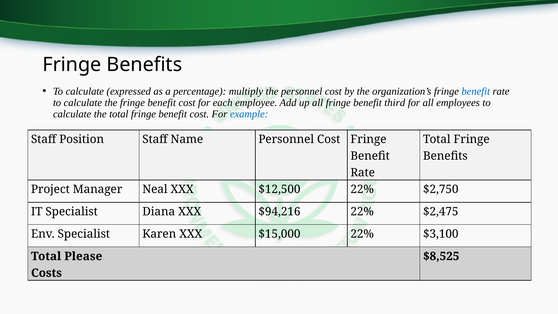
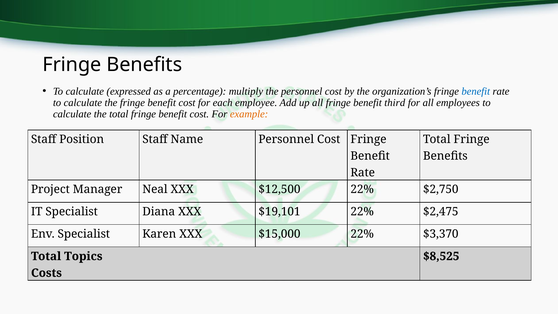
example colour: blue -> orange (249, 114)
$94,216: $94,216 -> $19,101 (279, 212)
$3,100: $3,100 -> $3,370 (441, 234)
Please: Please -> Topics (83, 256)
